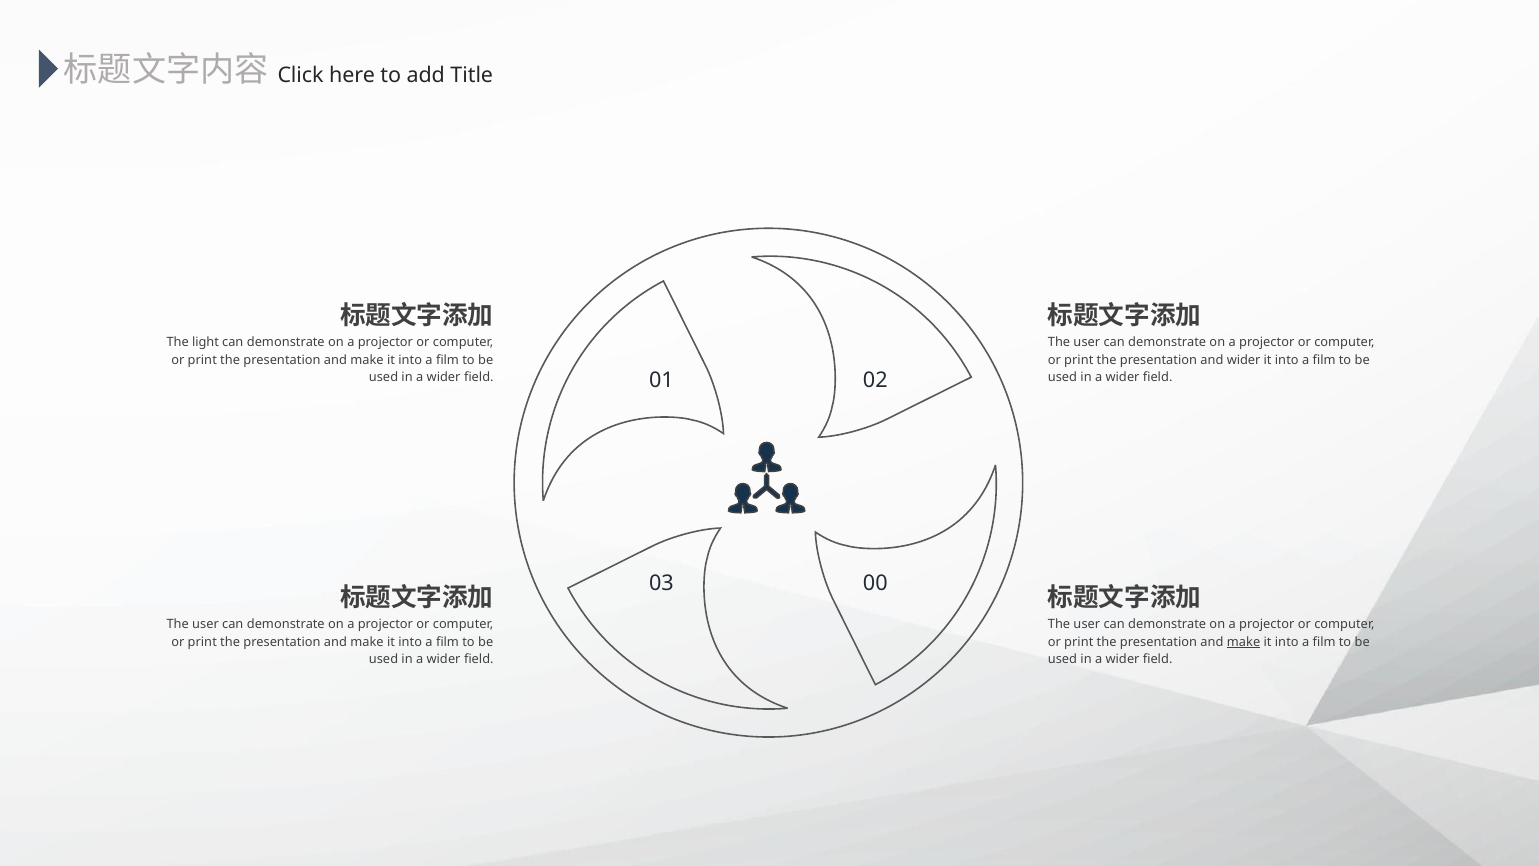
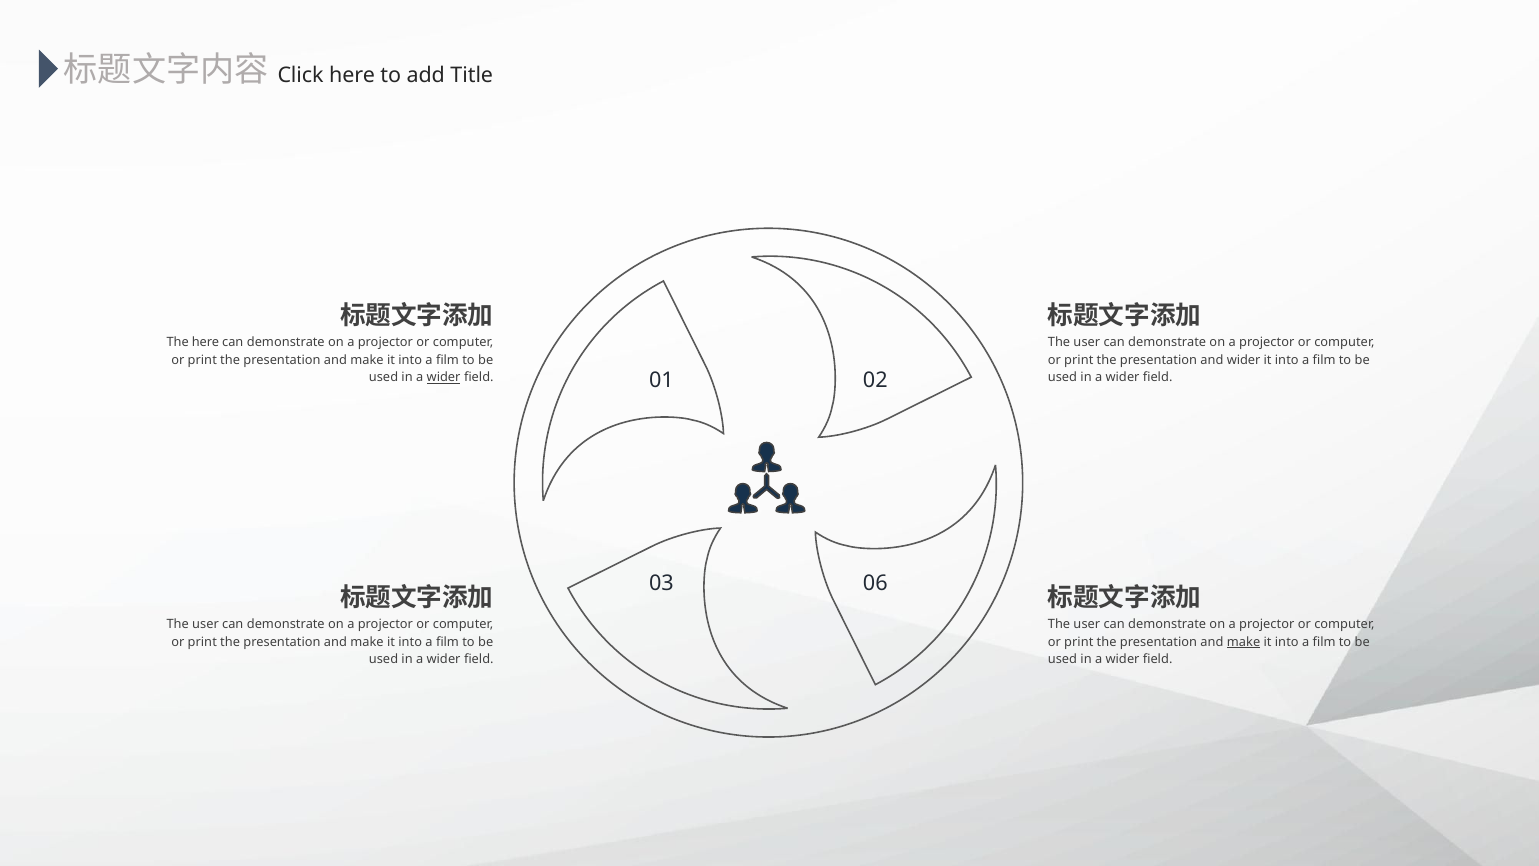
The light: light -> here (206, 342)
wider underline: none -> present (444, 377)
00: 00 -> 06 (875, 583)
